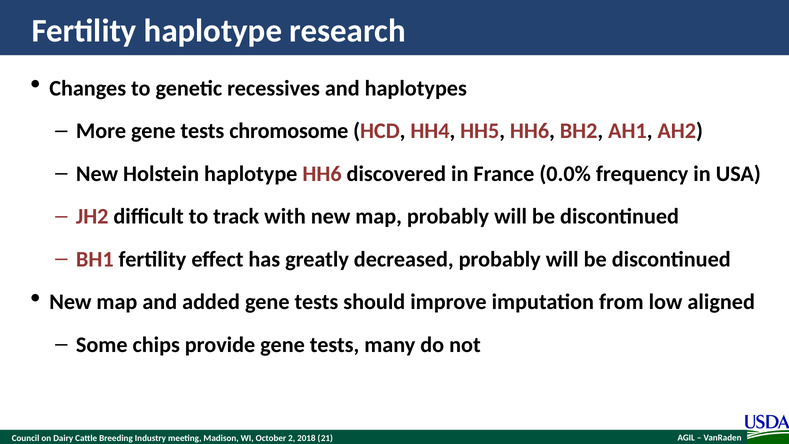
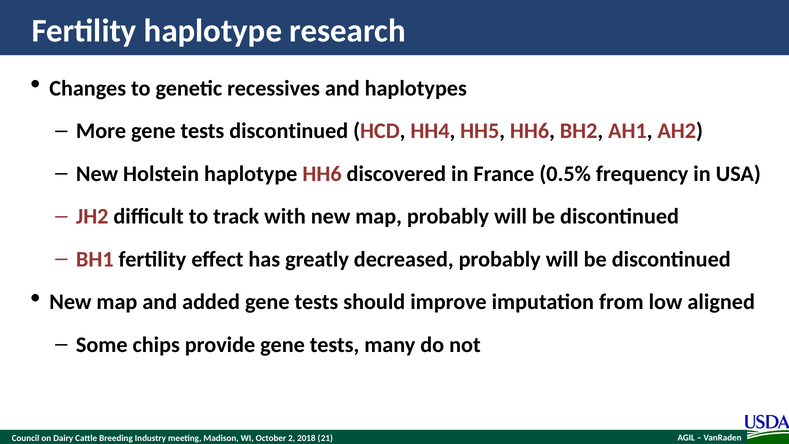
tests chromosome: chromosome -> discontinued (289, 131)
0.0%: 0.0% -> 0.5% (565, 174)
